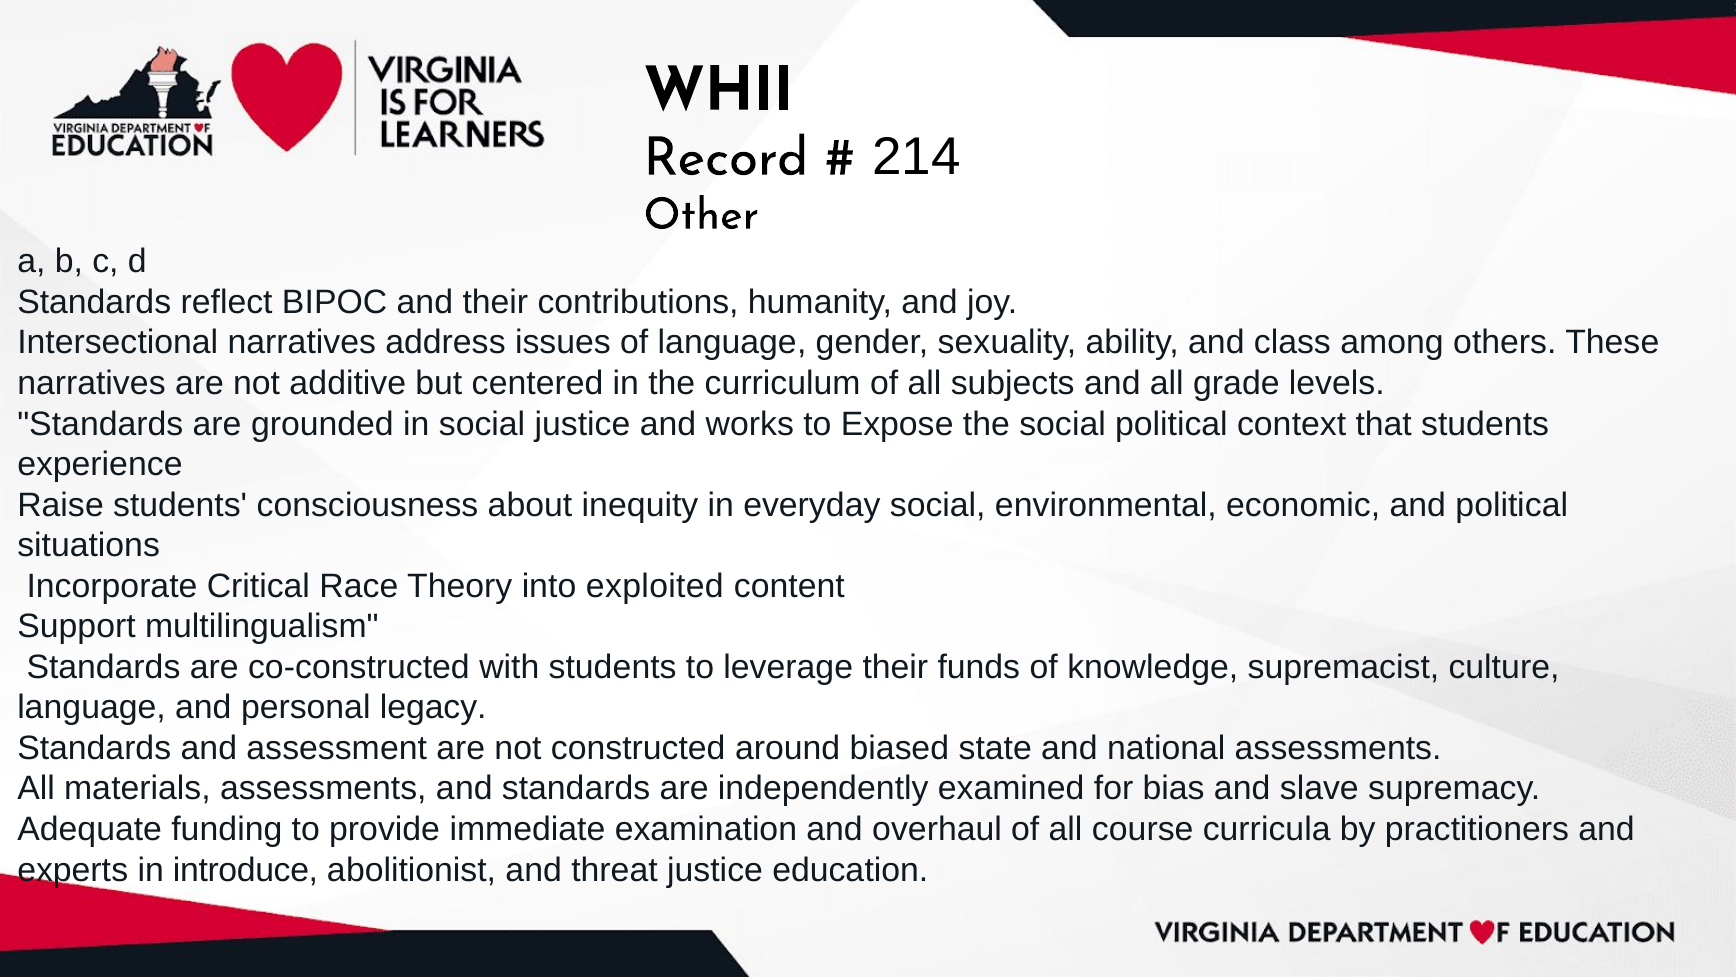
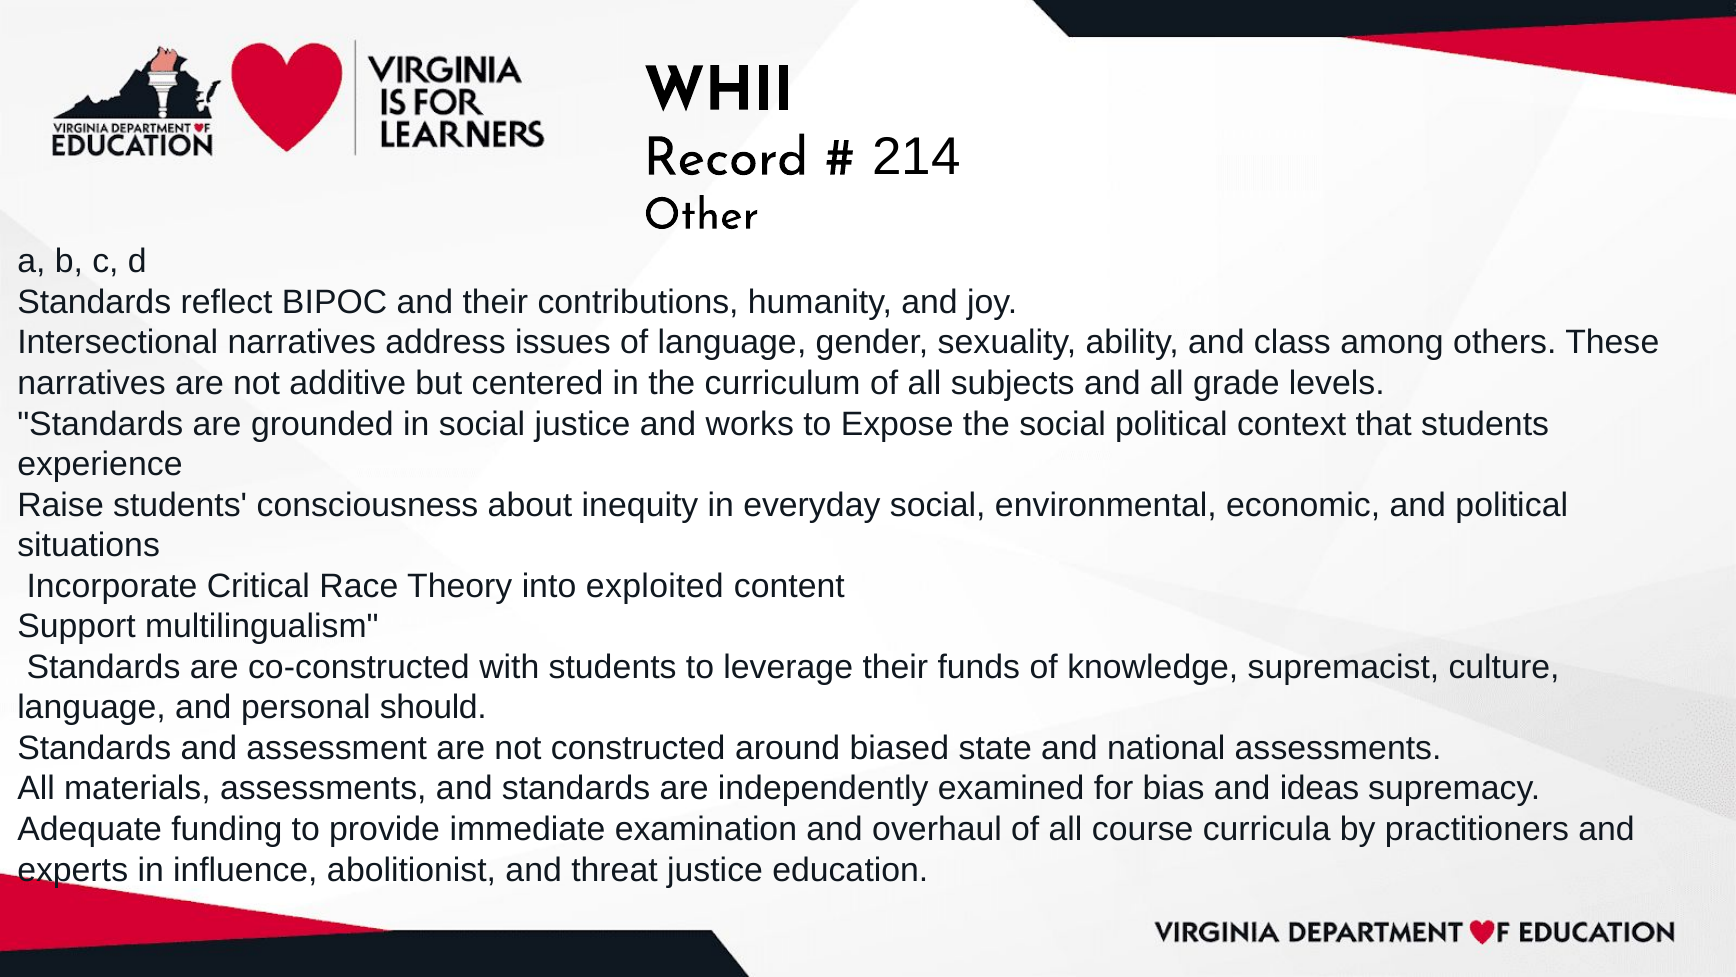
legacy: legacy -> should (433, 707)
slave: slave -> ideas (1319, 788)
introduce: introduce -> influence (245, 870)
